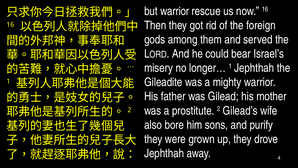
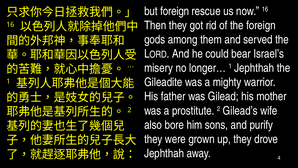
but warrior: warrior -> foreign (175, 11)
